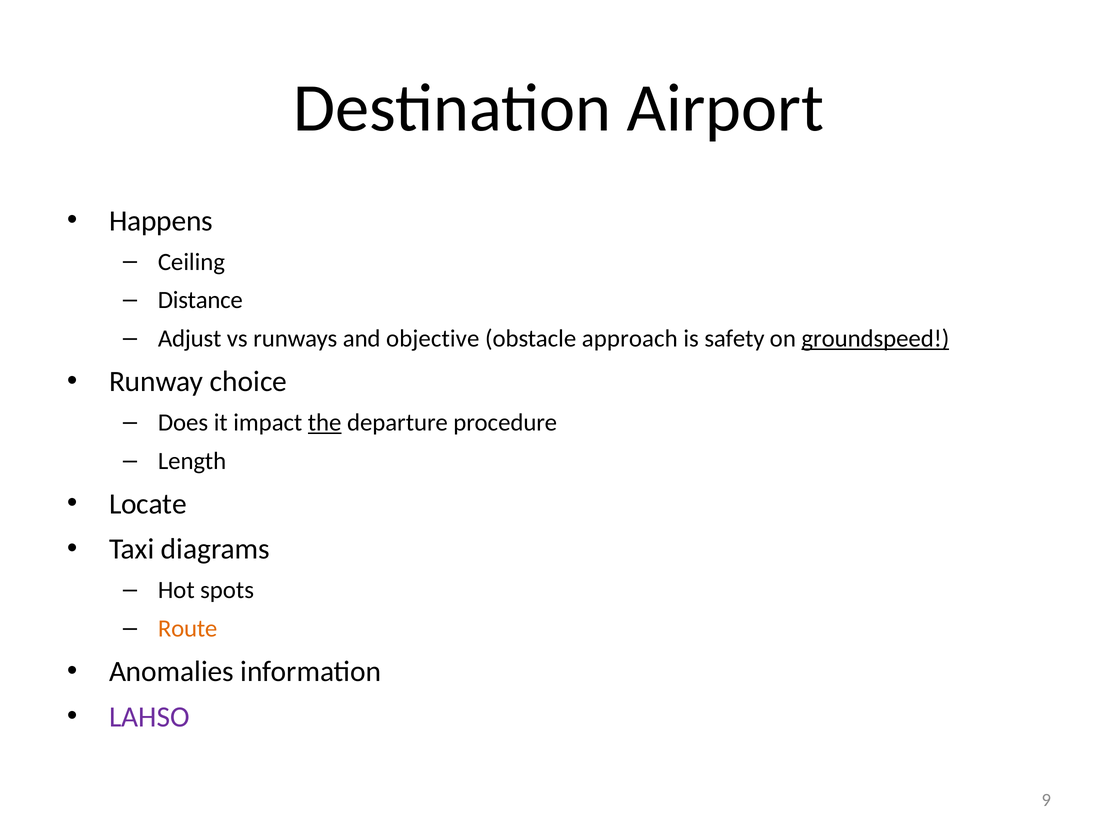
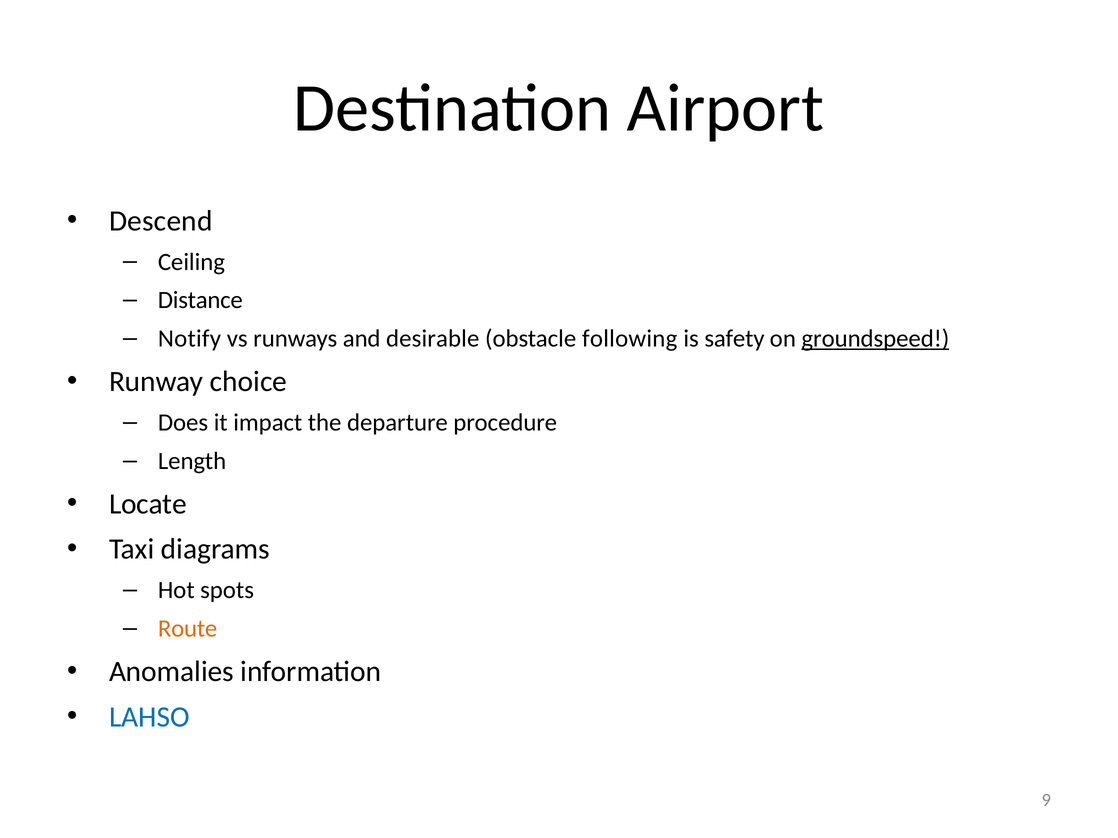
Happens: Happens -> Descend (161, 221)
Adjust: Adjust -> Notify (189, 339)
objective: objective -> desirable (433, 339)
approach: approach -> following (630, 339)
the underline: present -> none (325, 423)
LAHSO colour: purple -> blue (149, 717)
